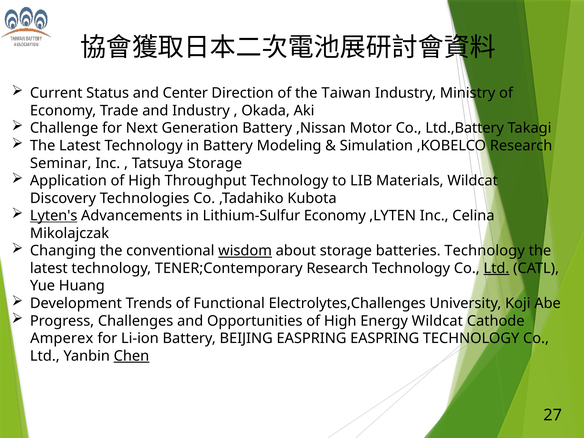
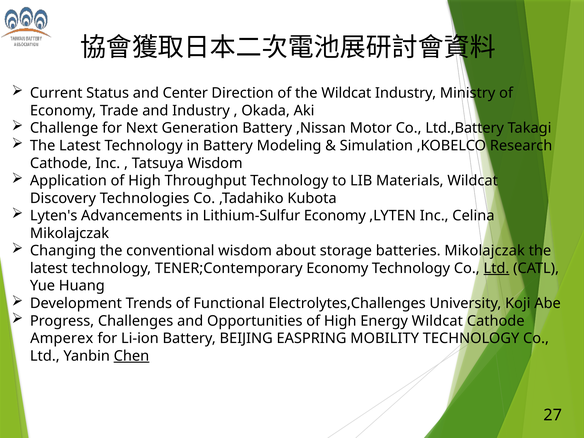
the Taiwan: Taiwan -> Wildcat (346, 93)
Seminar: Seminar -> Cathode (61, 163)
Tatsuya Storage: Storage -> Wisdom (215, 163)
Lyten's underline: present -> none (54, 216)
wisdom underline: present -> none (245, 251)
batteries Technology: Technology -> Mikolajczak (485, 251)
TENER;Contemporary Research: Research -> Economy (337, 268)
EASPRING EASPRING: EASPRING -> MOBILITY (385, 338)
